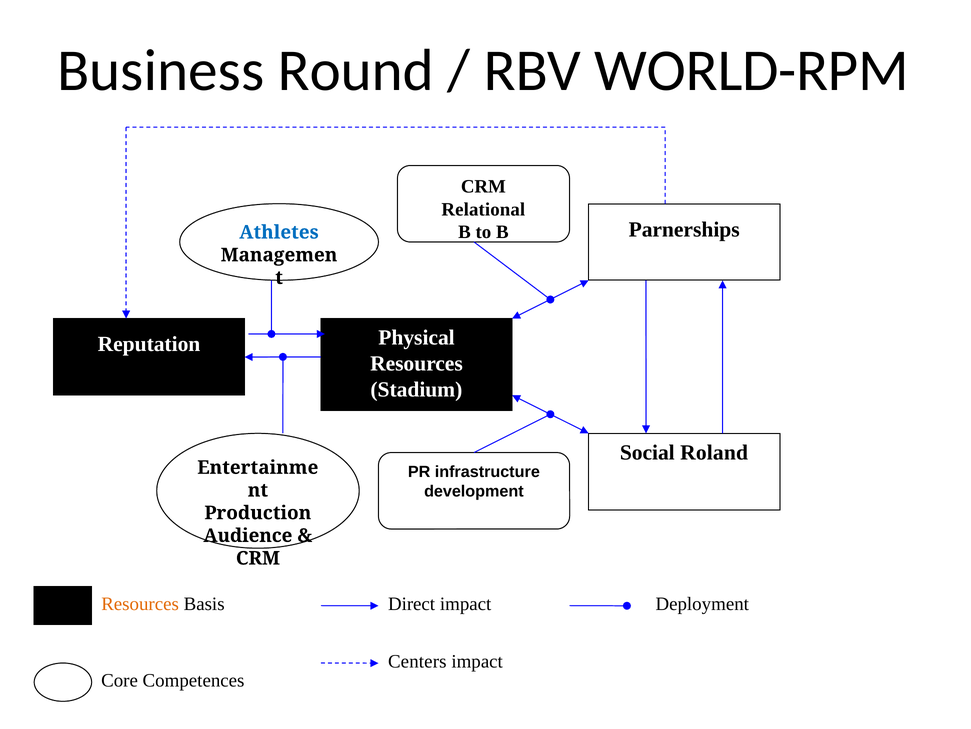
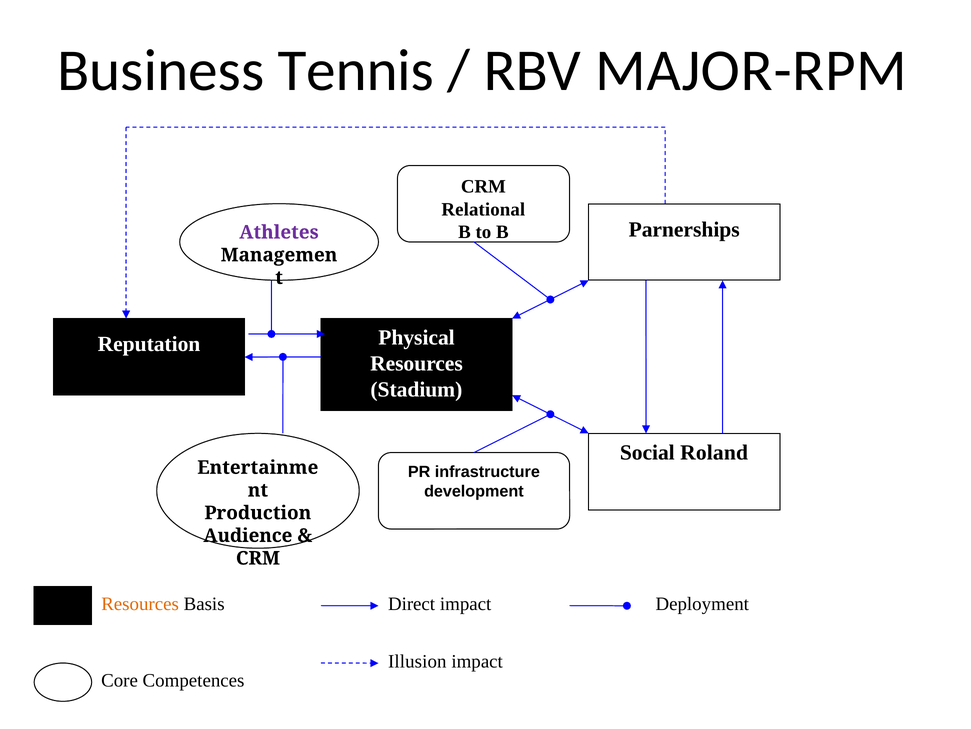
Round: Round -> Tennis (356, 71)
WORLD-RPM: WORLD-RPM -> MAJOR-RPM (751, 71)
Athletes colour: blue -> purple (279, 232)
Centers: Centers -> Illusion (417, 661)
